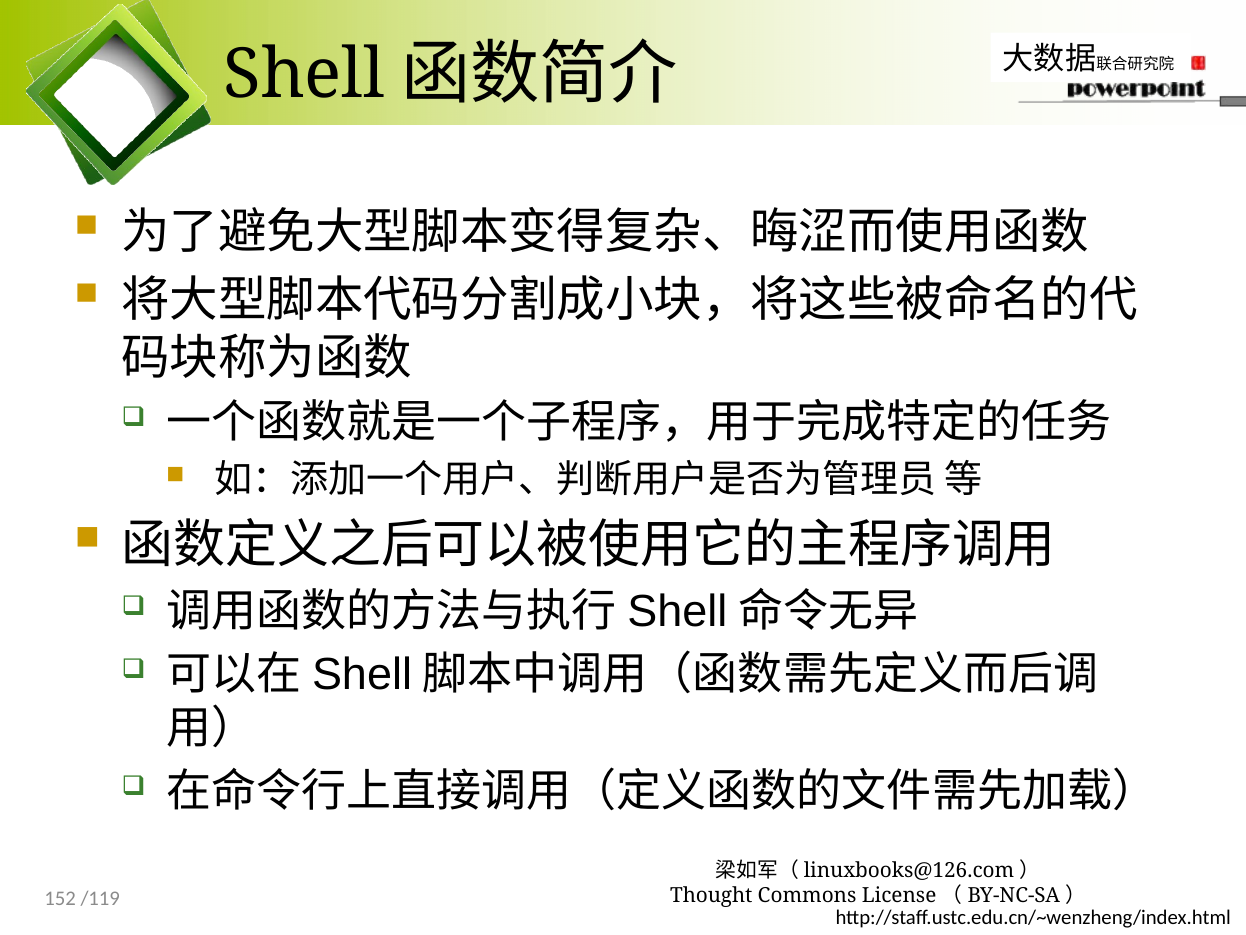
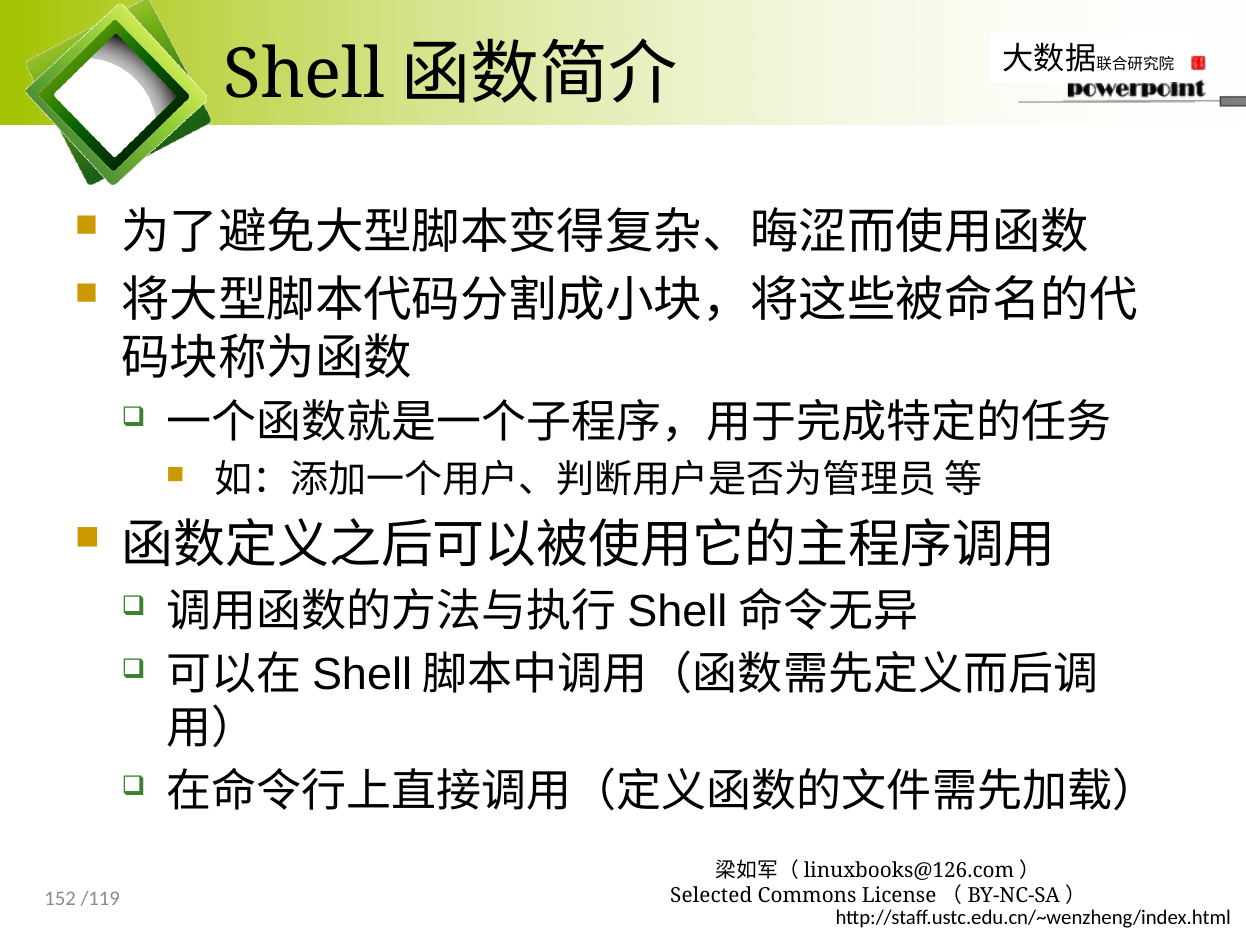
Thought: Thought -> Selected (711, 895)
